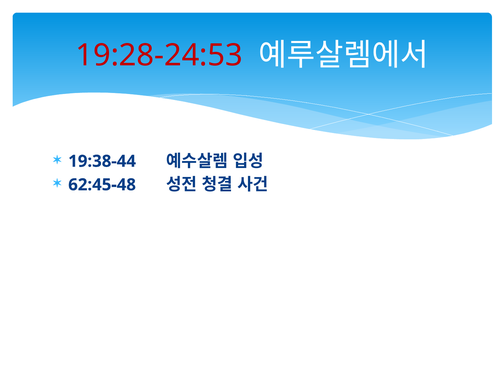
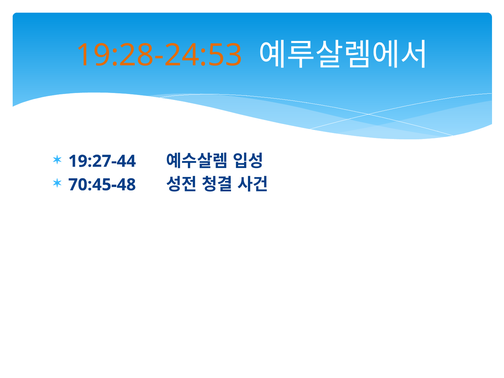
19:28-24:53 colour: red -> orange (159, 55)
19:38-44: 19:38-44 -> 19:27-44 (102, 161)
62:45-48: 62:45-48 -> 70:45-48 (102, 185)
